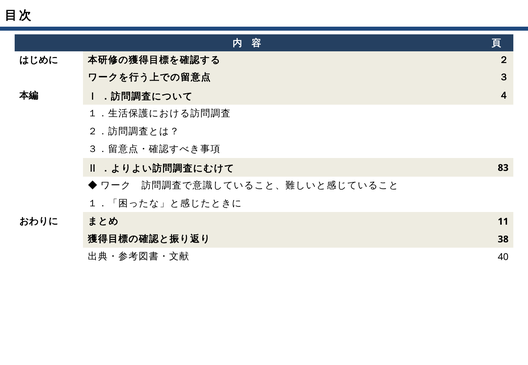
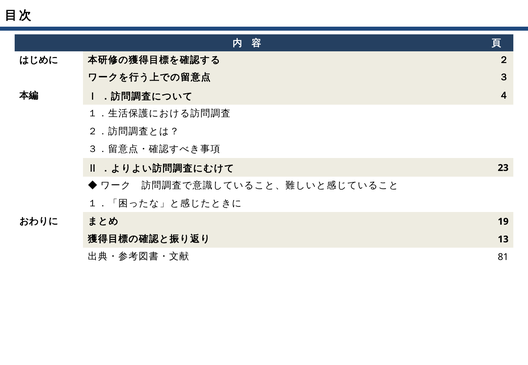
83: 83 -> 23 (503, 168)
11: 11 -> 19 (503, 222)
38: 38 -> 13 (503, 240)
40: 40 -> 81 (503, 257)
